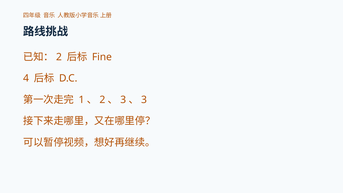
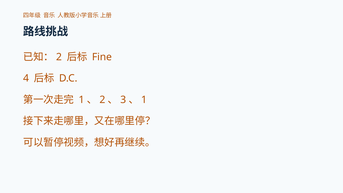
3: 3 -> 1 (144, 100)
